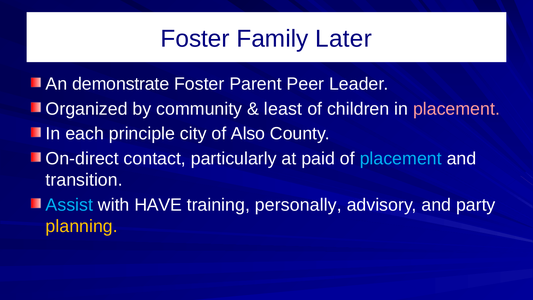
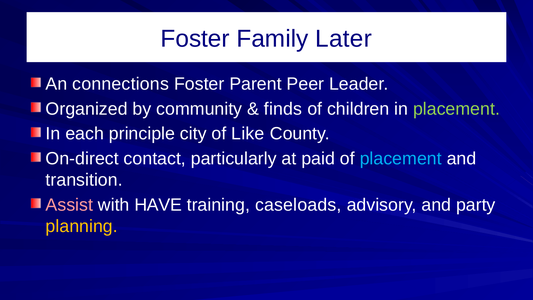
demonstrate: demonstrate -> connections (121, 84)
least: least -> finds (283, 109)
placement colour: pink -> light green (456, 109)
Also: Also -> Like (248, 134)
Assist colour: light blue -> pink (69, 205)
personally: personally -> caseloads (298, 205)
